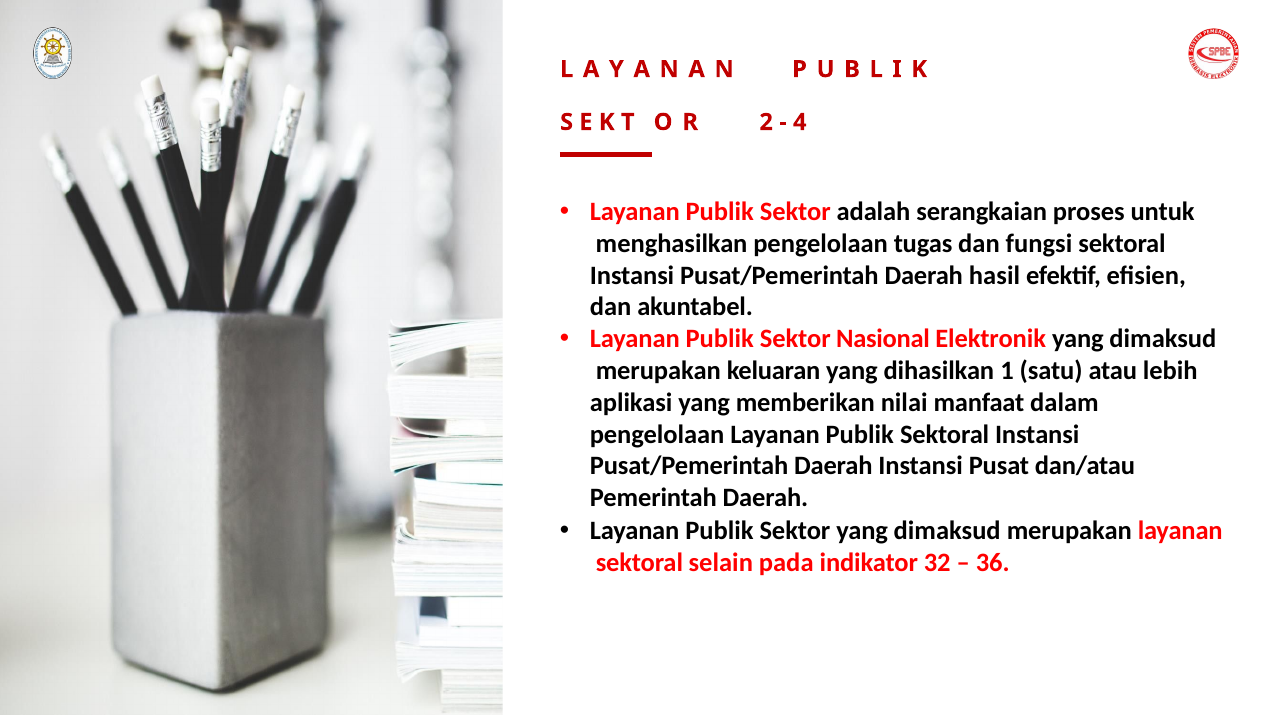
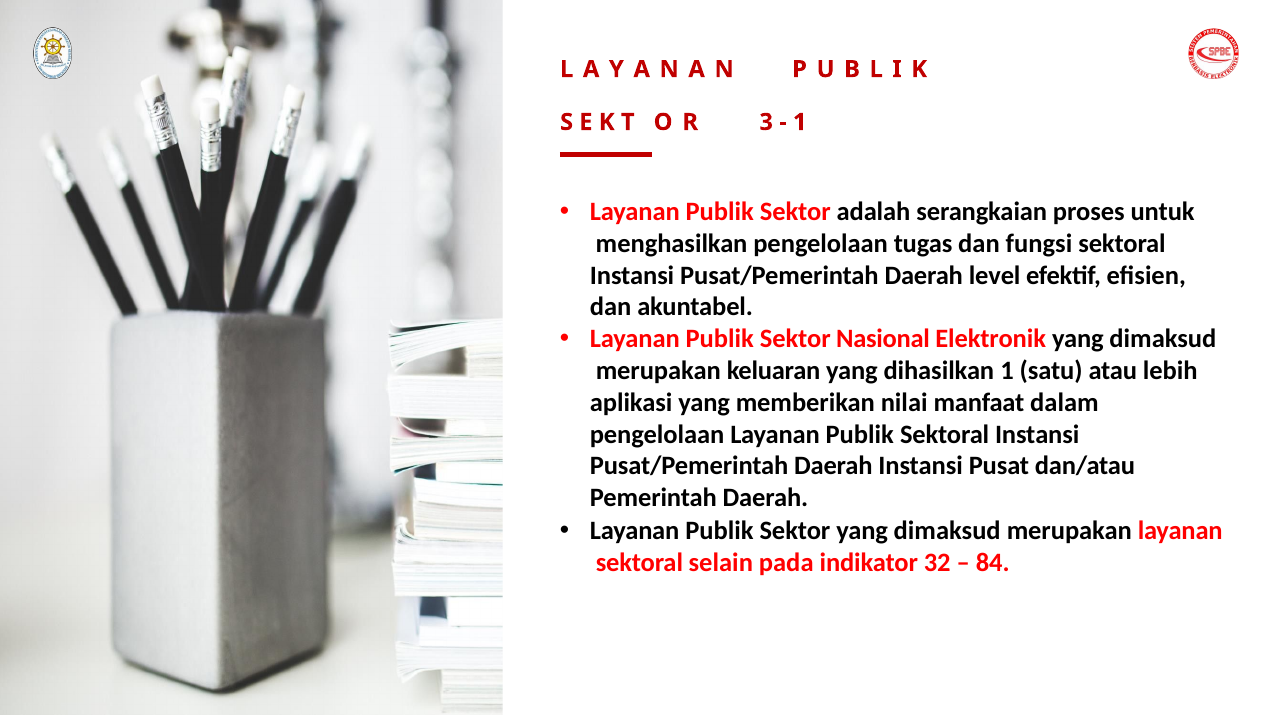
2: 2 -> 3 (766, 122)
4: 4 -> 1 (800, 122)
hasil: hasil -> level (995, 276)
36: 36 -> 84 (993, 563)
